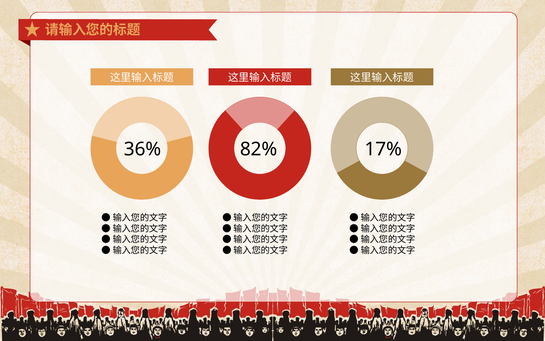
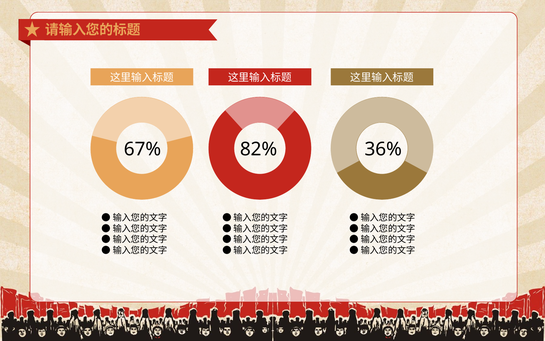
36%: 36% -> 67% (142, 149)
17%: 17% -> 36% (383, 149)
